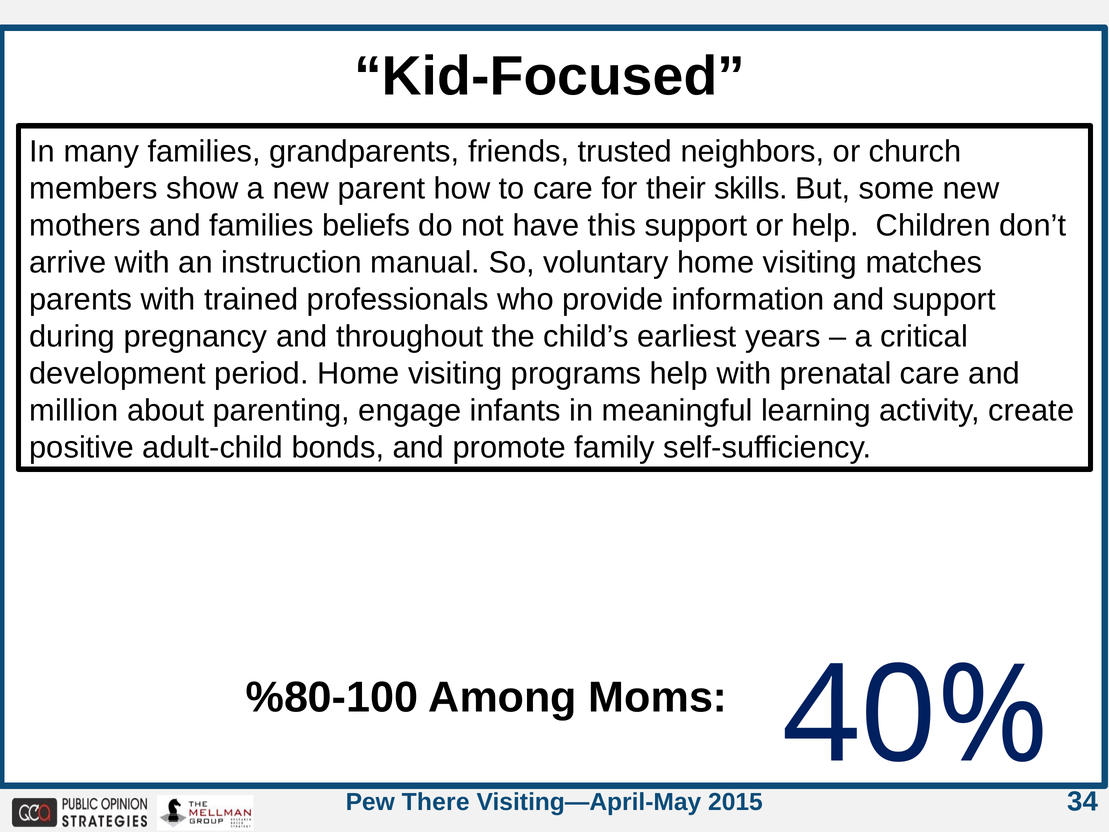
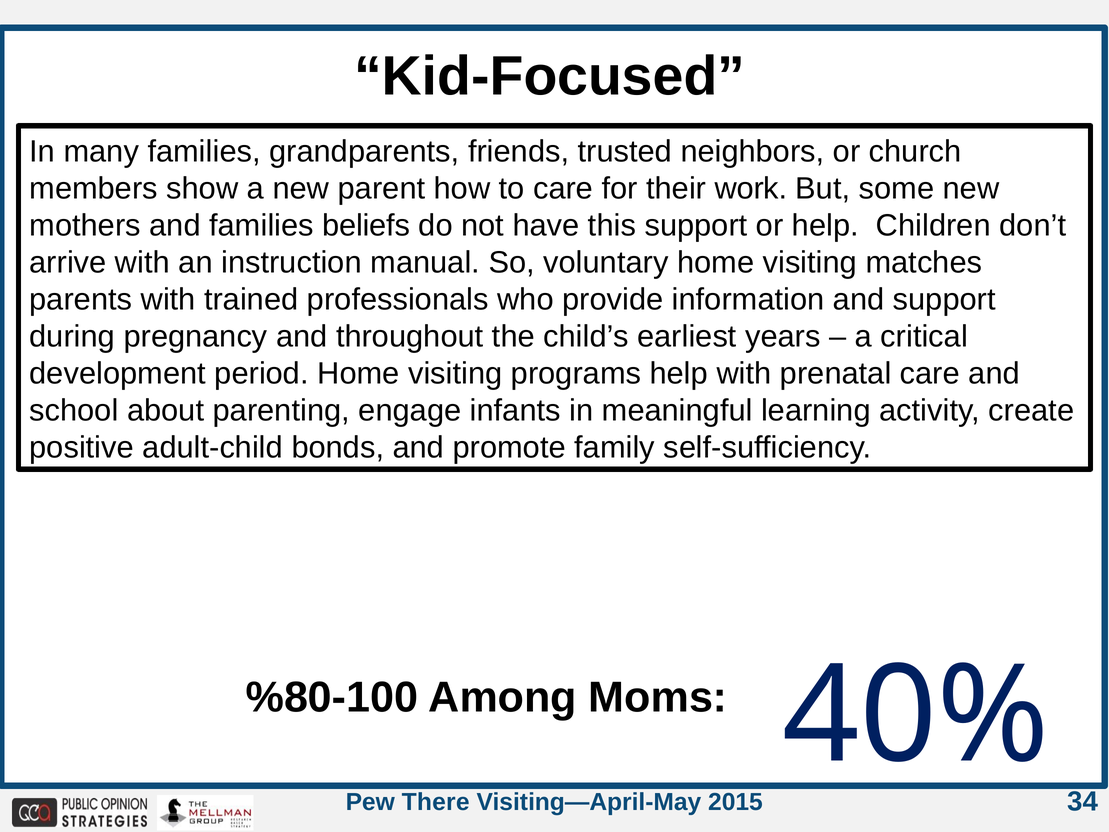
skills: skills -> work (751, 189)
million: million -> school (74, 411)
